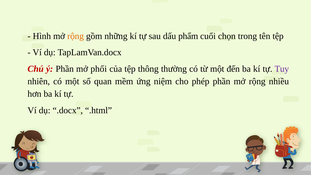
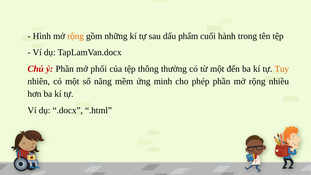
chọn: chọn -> hành (227, 36)
Tuy colour: purple -> orange (282, 69)
quan: quan -> năng (103, 81)
niệm: niệm -> minh (163, 81)
